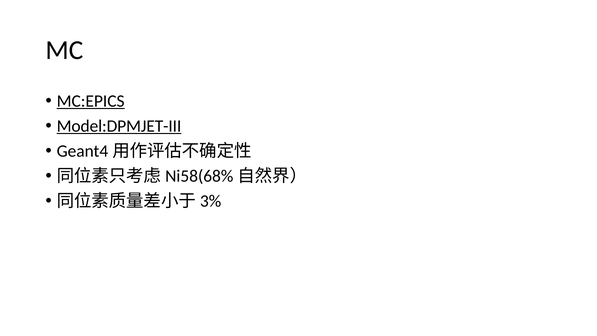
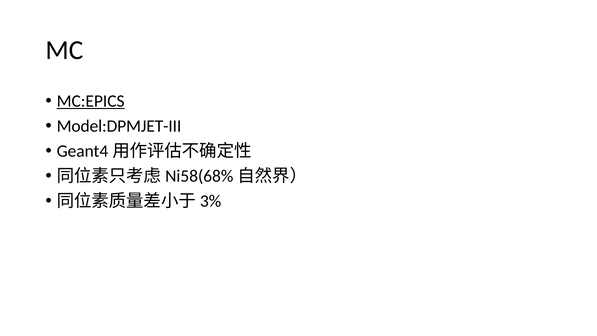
Model:DPMJET-III underline: present -> none (119, 126)
